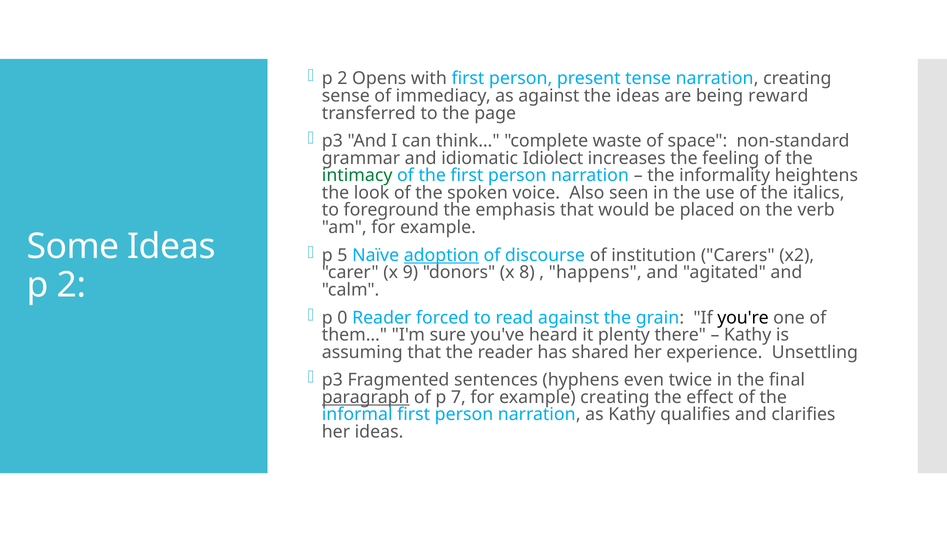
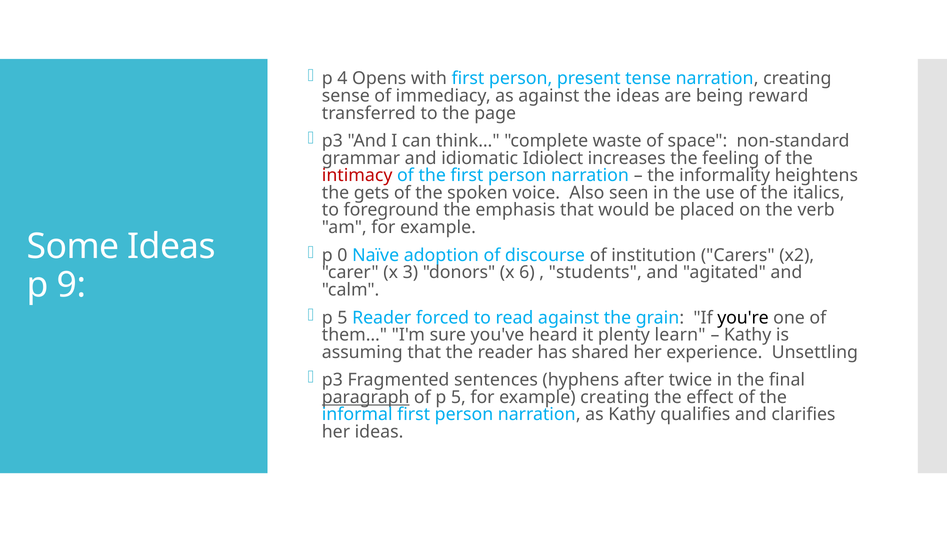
2: 2 -> 4 (342, 79)
intimacy colour: green -> red (357, 175)
look: look -> gets (372, 193)
5: 5 -> 0 (342, 255)
adoption underline: present -> none (441, 255)
9: 9 -> 3 (410, 272)
8: 8 -> 6 (527, 272)
happens: happens -> students (595, 272)
2: 2 -> 9 (71, 285)
0: 0 -> 5 (342, 317)
there: there -> learn (680, 335)
even: even -> after (644, 380)
of p 7: 7 -> 5 (458, 397)
